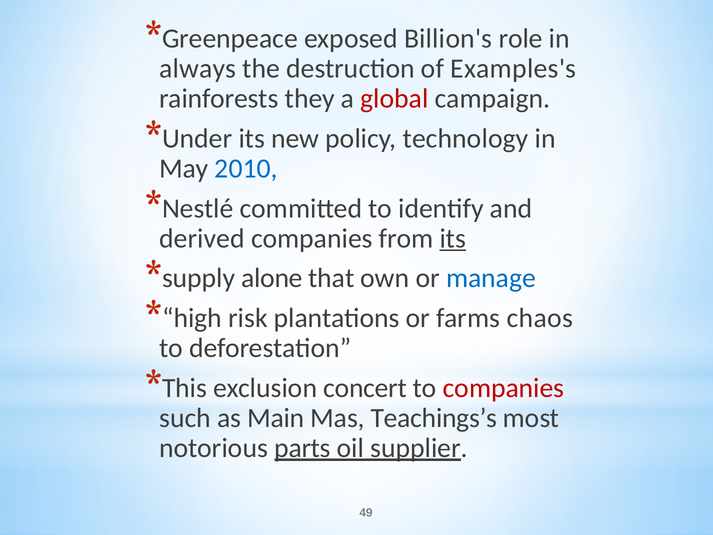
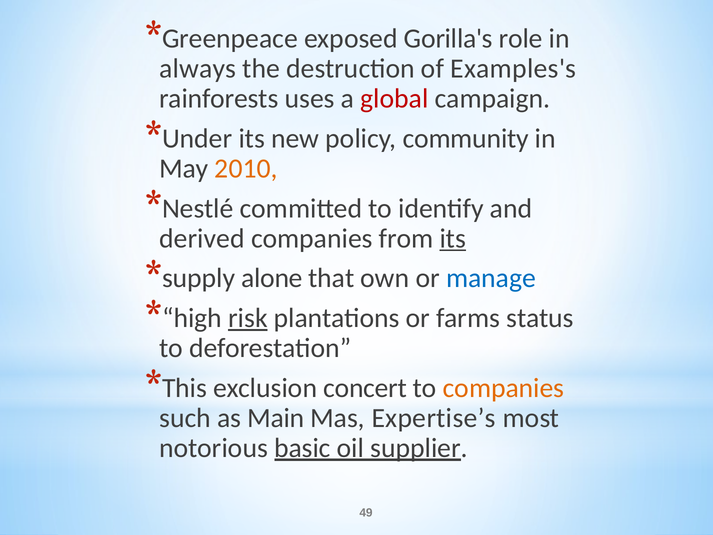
Billion's: Billion's -> Gorilla's (448, 39)
they: they -> uses (310, 99)
technology: technology -> community (466, 138)
2010 colour: blue -> orange (246, 168)
risk underline: none -> present (248, 318)
chaos: chaos -> status (540, 318)
companies colour: red -> orange (504, 388)
Teachings’s: Teachings’s -> Expertise’s (434, 418)
parts: parts -> basic (302, 448)
